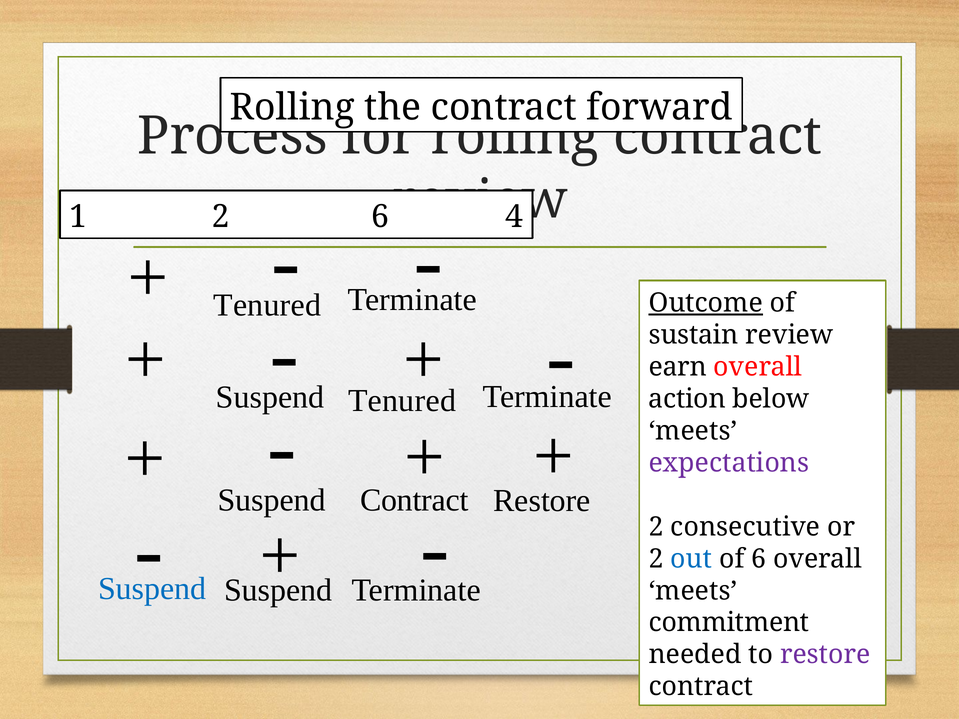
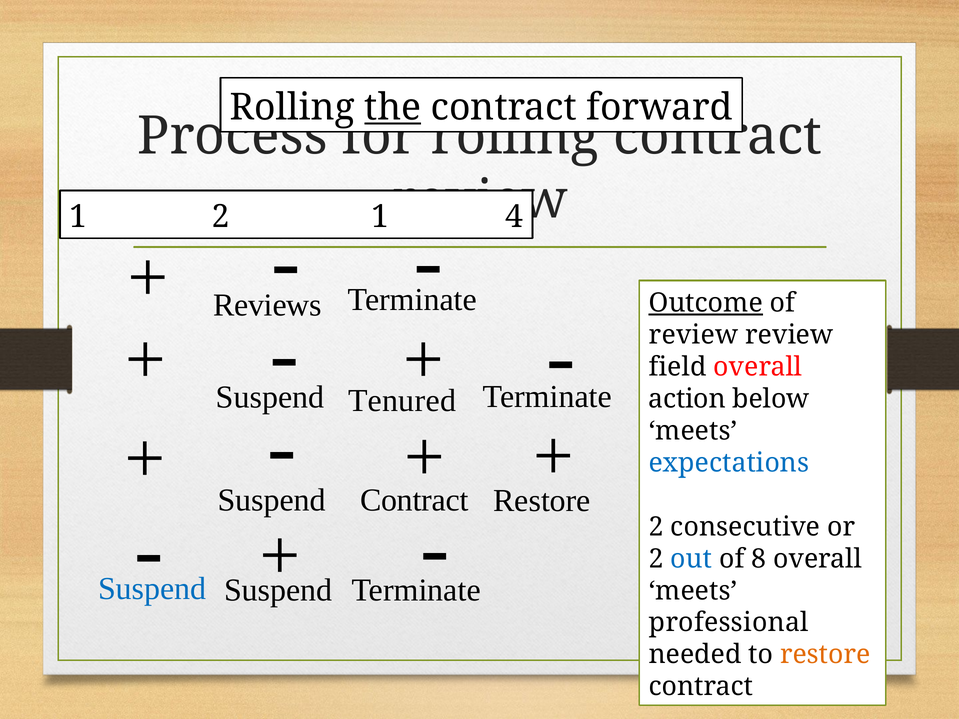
the underline: none -> present (393, 107)
2 6: 6 -> 1 (380, 217)
Tenured: Tenured -> Reviews (268, 305)
sustain: sustain -> review (693, 335)
earn: earn -> field (678, 367)
expectations colour: purple -> blue (729, 463)
of 6: 6 -> 8 (759, 559)
commitment: commitment -> professional (729, 623)
restore colour: purple -> orange (825, 655)
